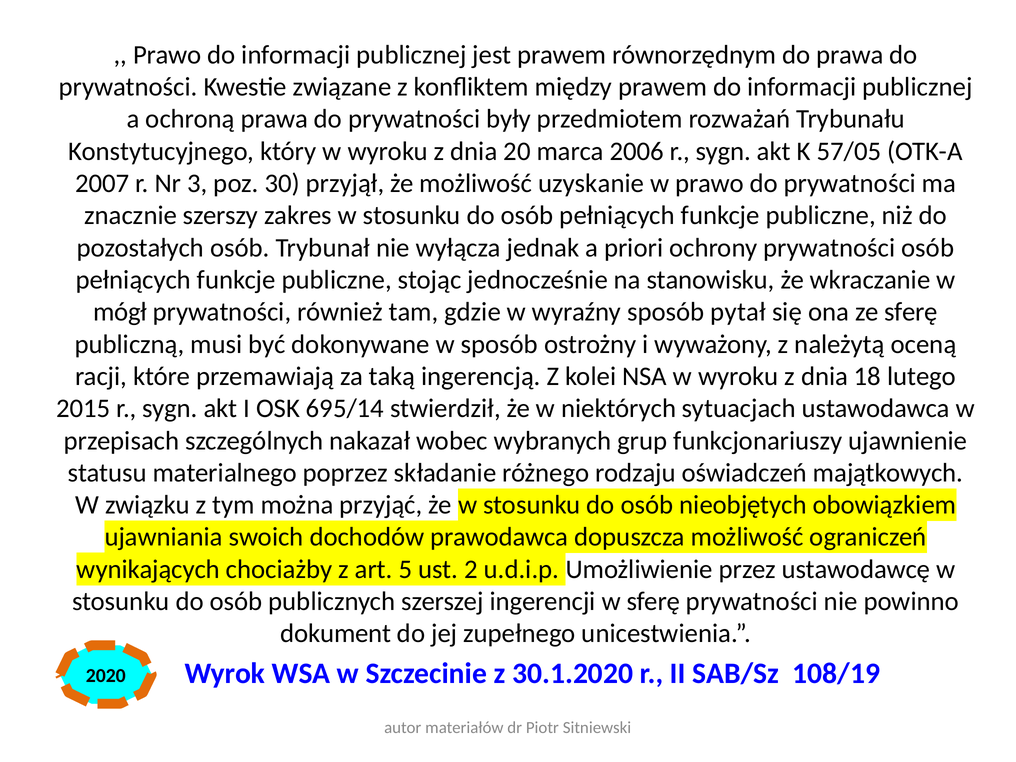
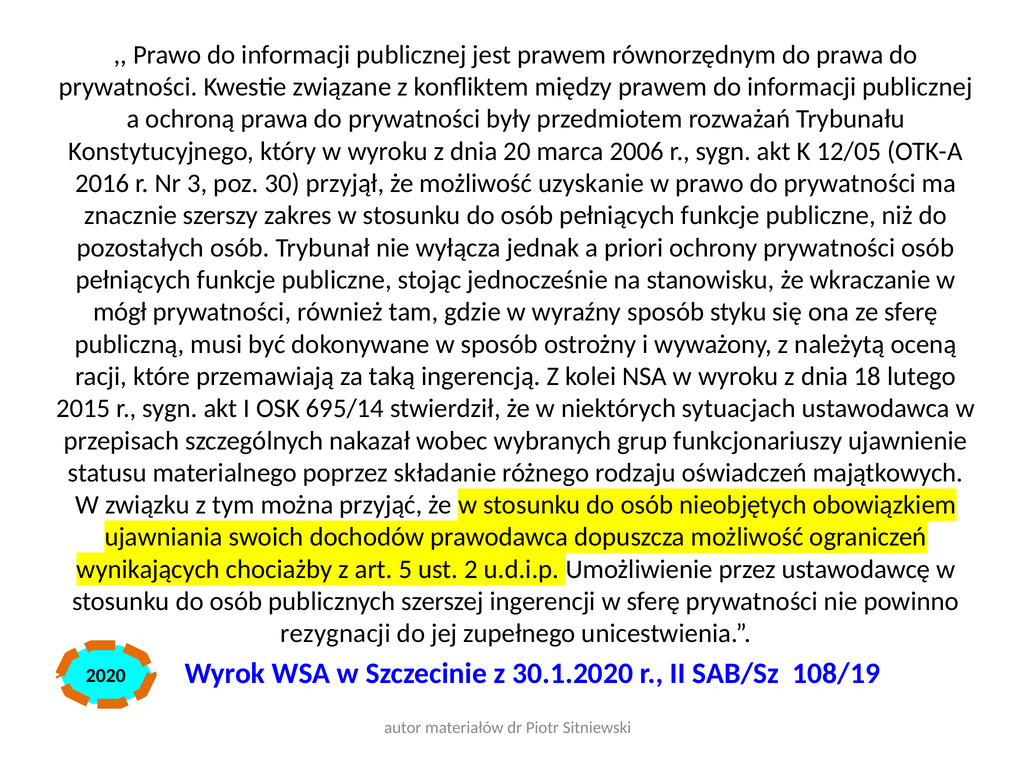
57/05: 57/05 -> 12/05 (849, 151)
2007: 2007 -> 2016 (102, 183)
pytał: pytał -> styku (738, 312)
dokument: dokument -> rezygnacji (336, 634)
